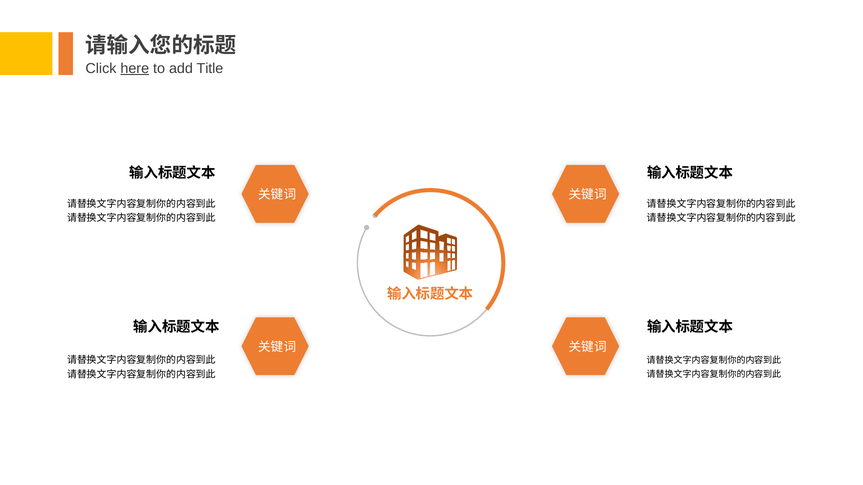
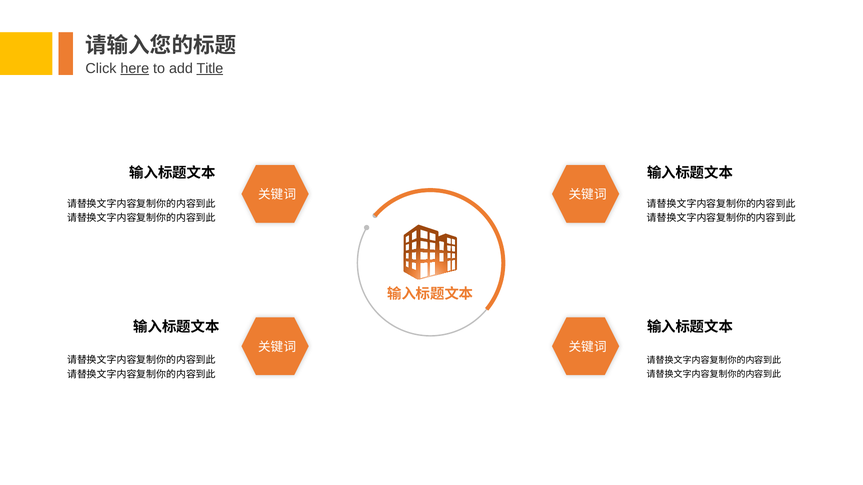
Title underline: none -> present (210, 68)
